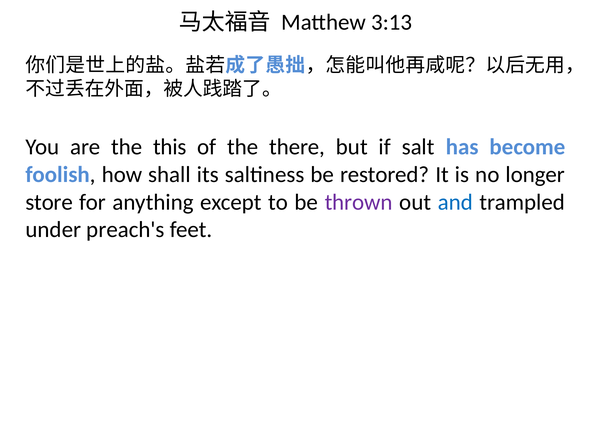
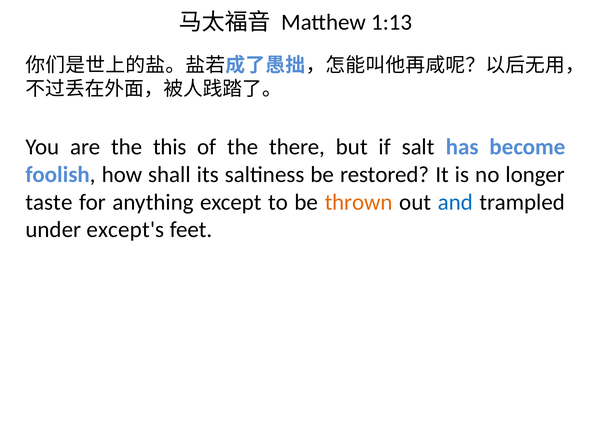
3:13: 3:13 -> 1:13 (392, 22)
store: store -> taste (49, 202)
thrown colour: purple -> orange (359, 202)
preach's: preach's -> except's (125, 230)
